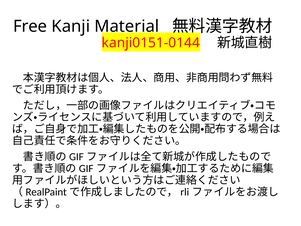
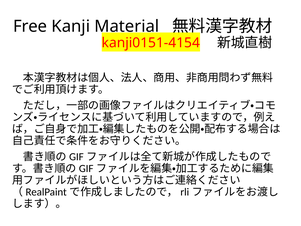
kanji0151-0144: kanji0151-0144 -> kanji0151-4154 (151, 43)
